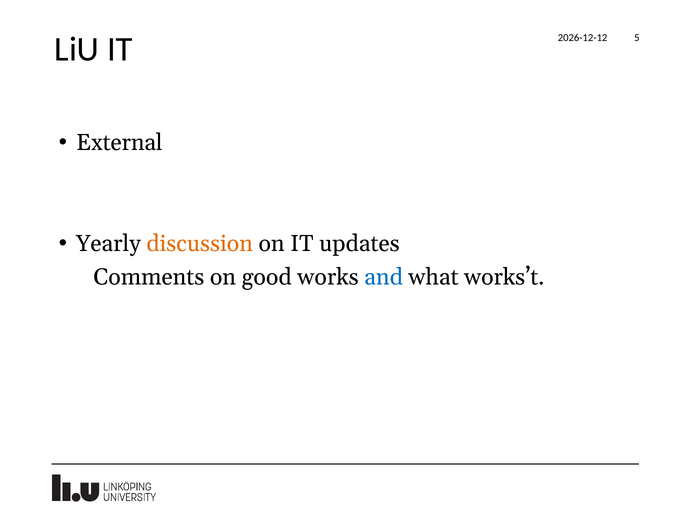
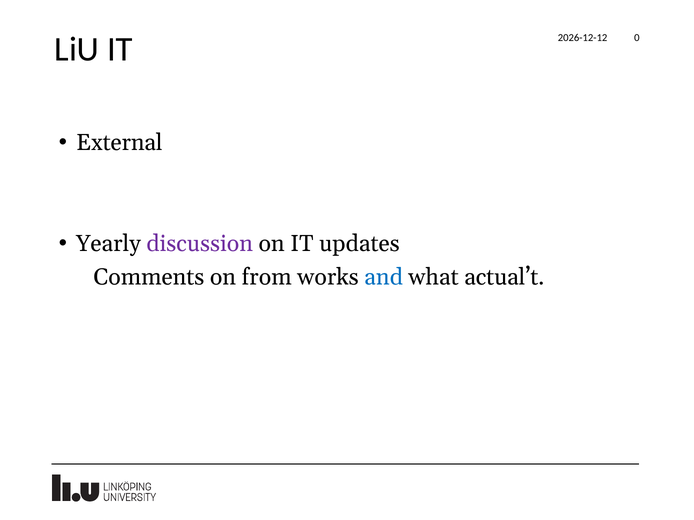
5: 5 -> 0 (637, 38)
discussion colour: orange -> purple (200, 244)
good: good -> from (267, 277)
works’t: works’t -> actual’t (504, 277)
